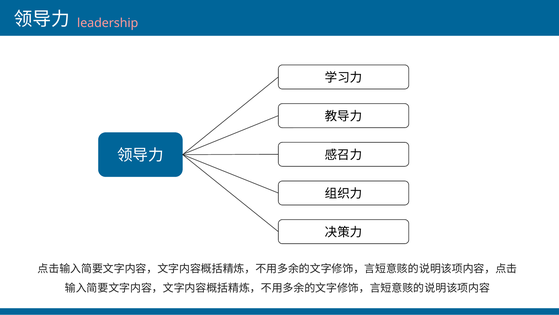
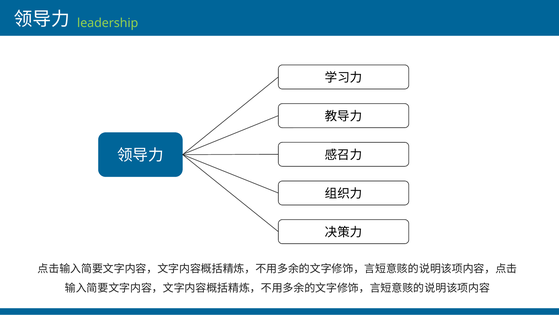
leadership colour: pink -> light green (108, 23)
